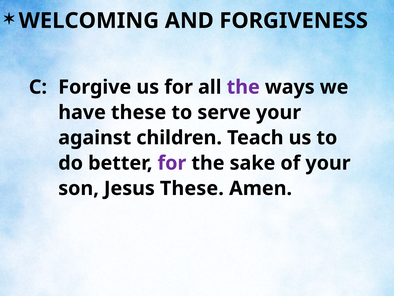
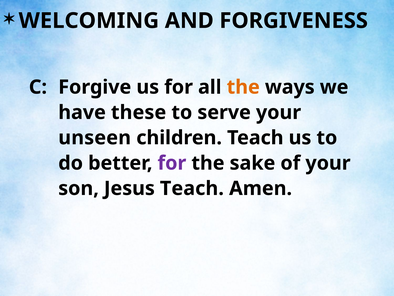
the colour: purple -> orange (243, 87)
against: against -> unseen (95, 138)
Jesus These: These -> Teach (192, 188)
